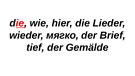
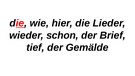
мягко: мягко -> schon (62, 35)
